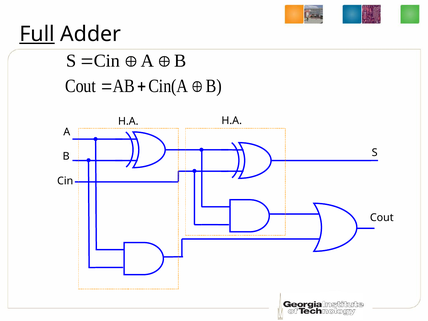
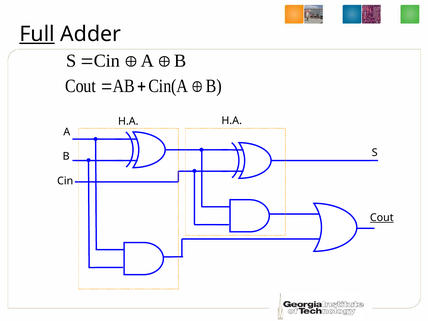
Cout underline: none -> present (382, 218)
